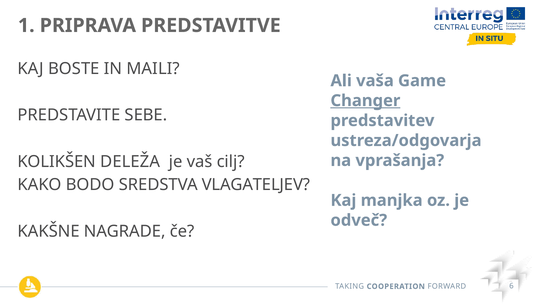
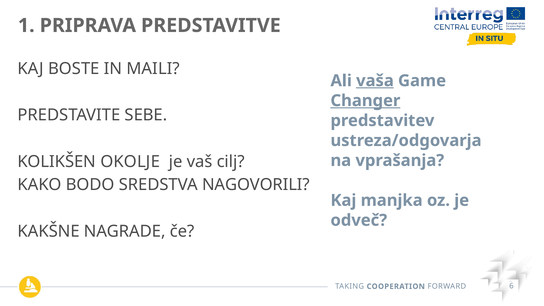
vaša underline: none -> present (375, 81)
DELEŽA: DELEŽA -> OKOLJE (130, 162)
VLAGATELJEV: VLAGATELJEV -> NAGOVORILI (256, 185)
